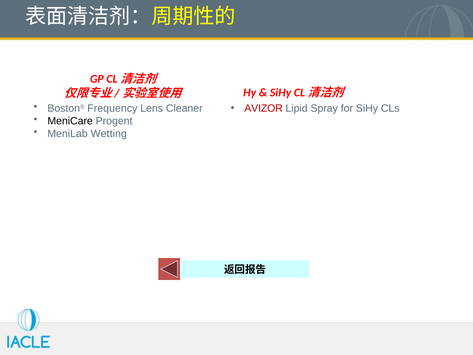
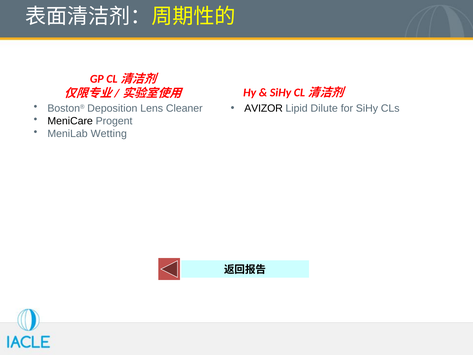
Frequency: Frequency -> Deposition (112, 108)
AVIZOR colour: red -> black (264, 108)
Spray: Spray -> Dilute (324, 108)
